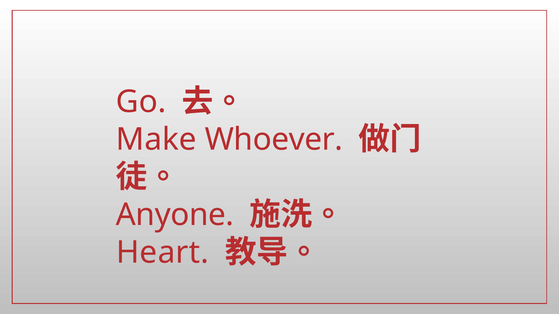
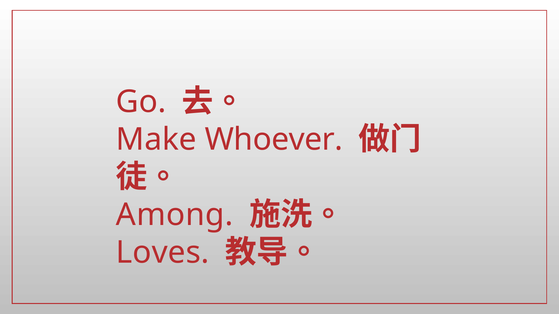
Anyone: Anyone -> Among (175, 215)
Heart: Heart -> Loves (163, 253)
